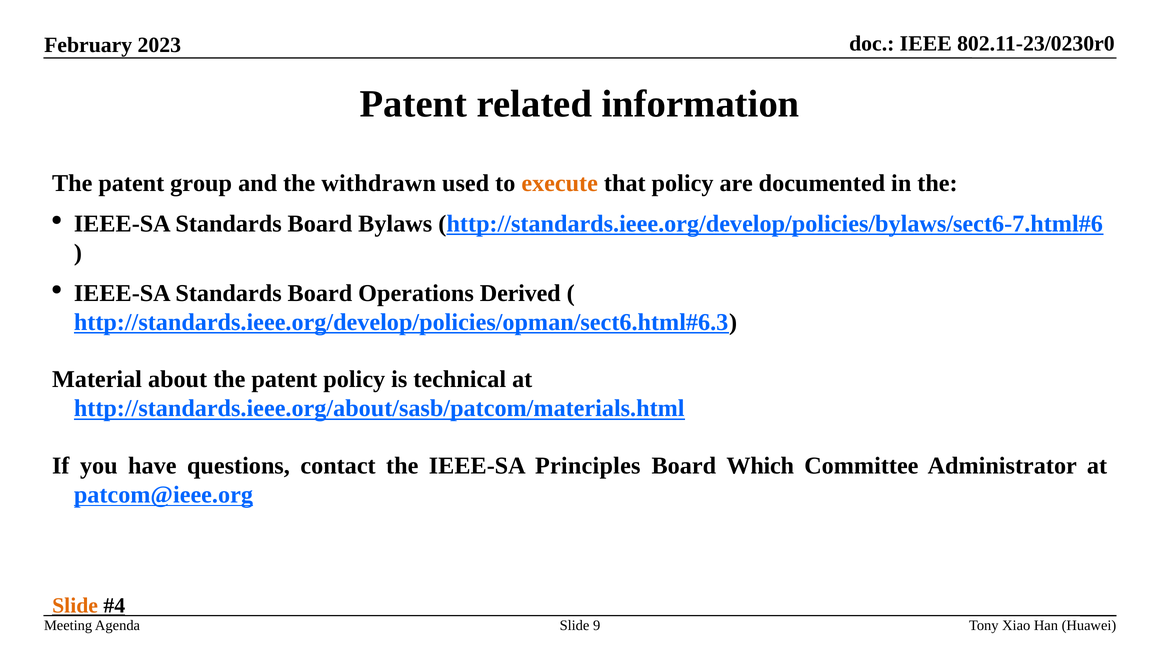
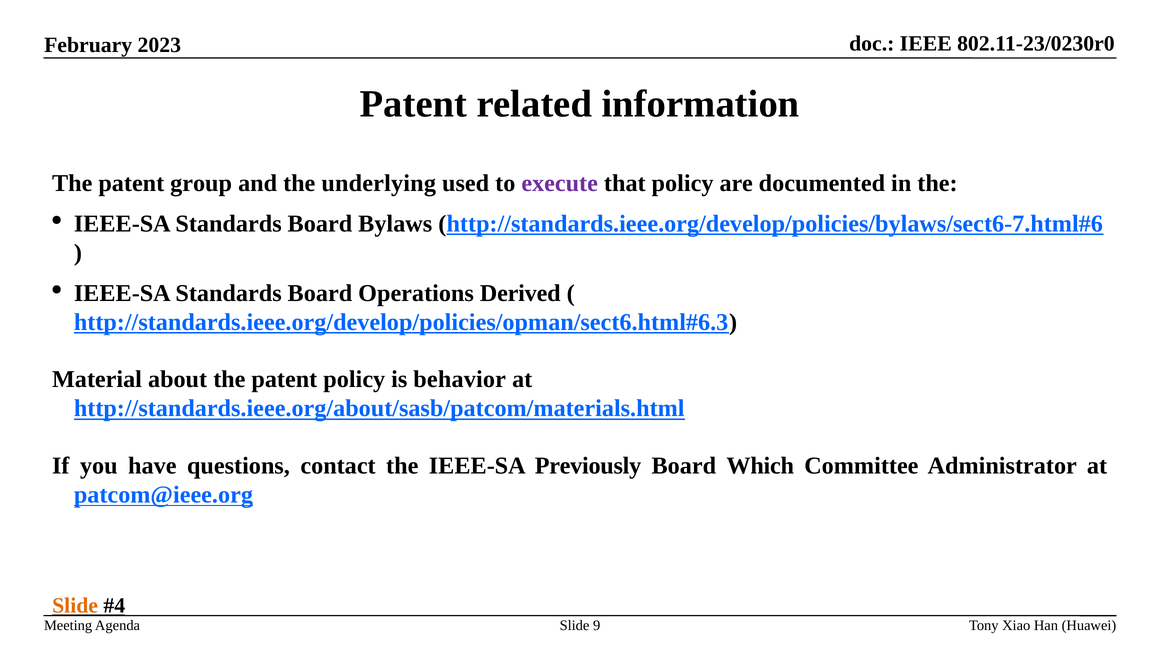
withdrawn: withdrawn -> underlying (379, 183)
execute colour: orange -> purple (560, 183)
technical: technical -> behavior (460, 380)
Principles: Principles -> Previously (588, 466)
